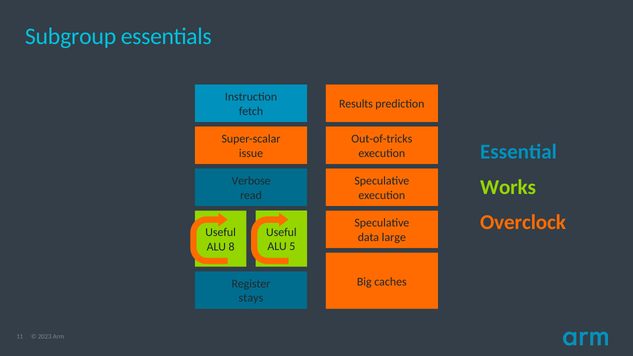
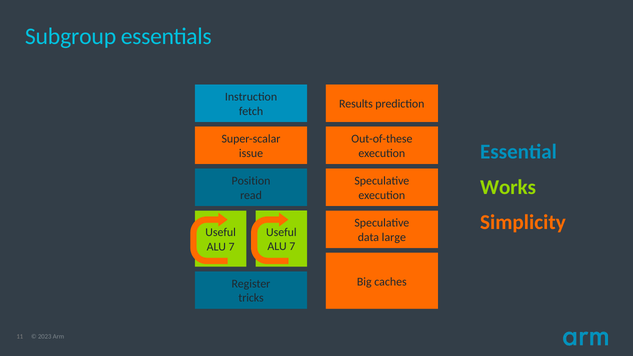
Out-of-tricks: Out-of-tricks -> Out-of-these (382, 139)
Verbose: Verbose -> Position (251, 181)
Overclock: Overclock -> Simplicity (523, 222)
5: 5 -> 7 (292, 247)
8: 8 -> 7 (232, 247)
stays: stays -> tricks (251, 298)
